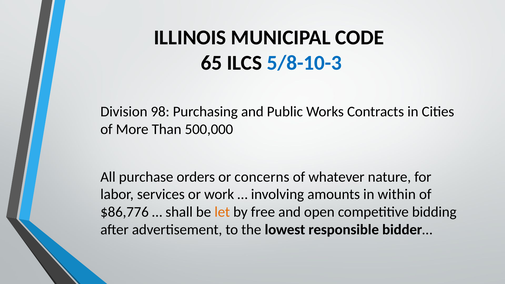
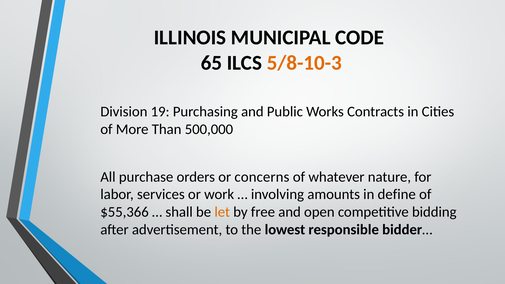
5/8-10-3 colour: blue -> orange (304, 63)
98: 98 -> 19 (160, 112)
within: within -> define (397, 195)
$86,776: $86,776 -> $55,366 (125, 212)
